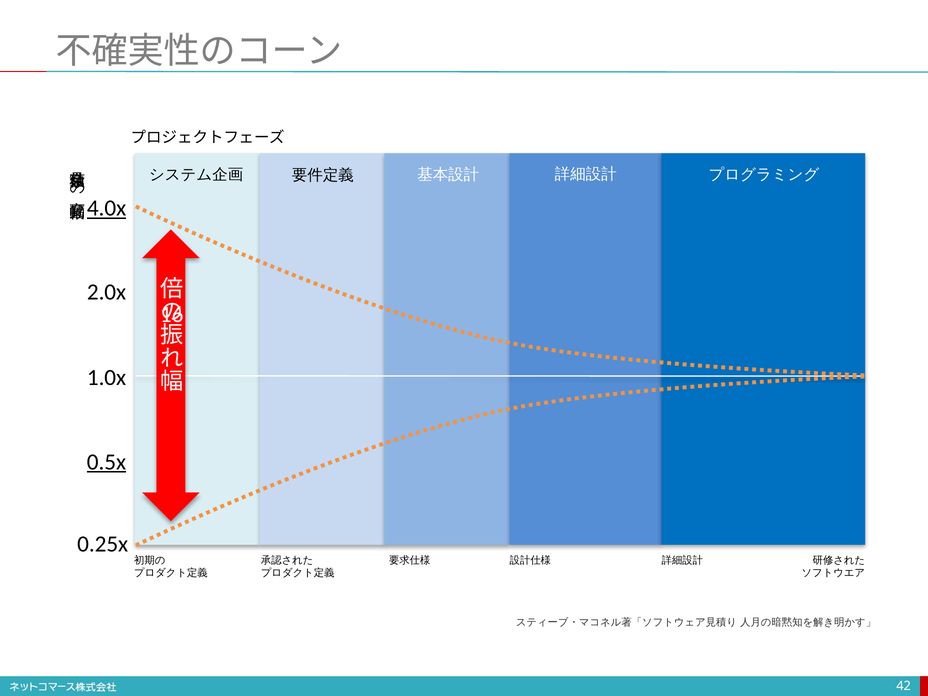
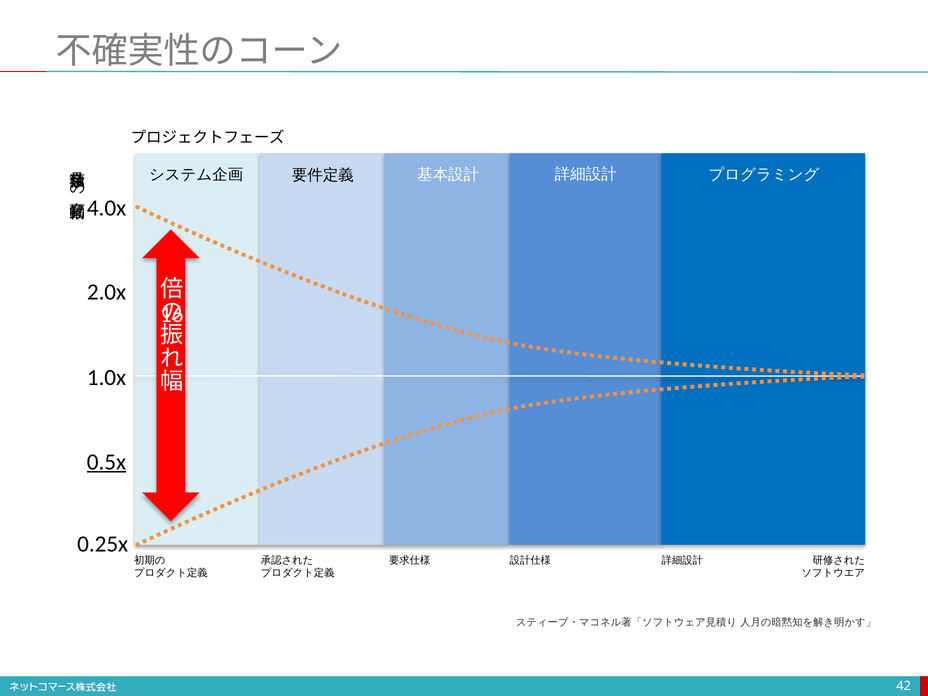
4.0x underline: present -> none (107, 208)
